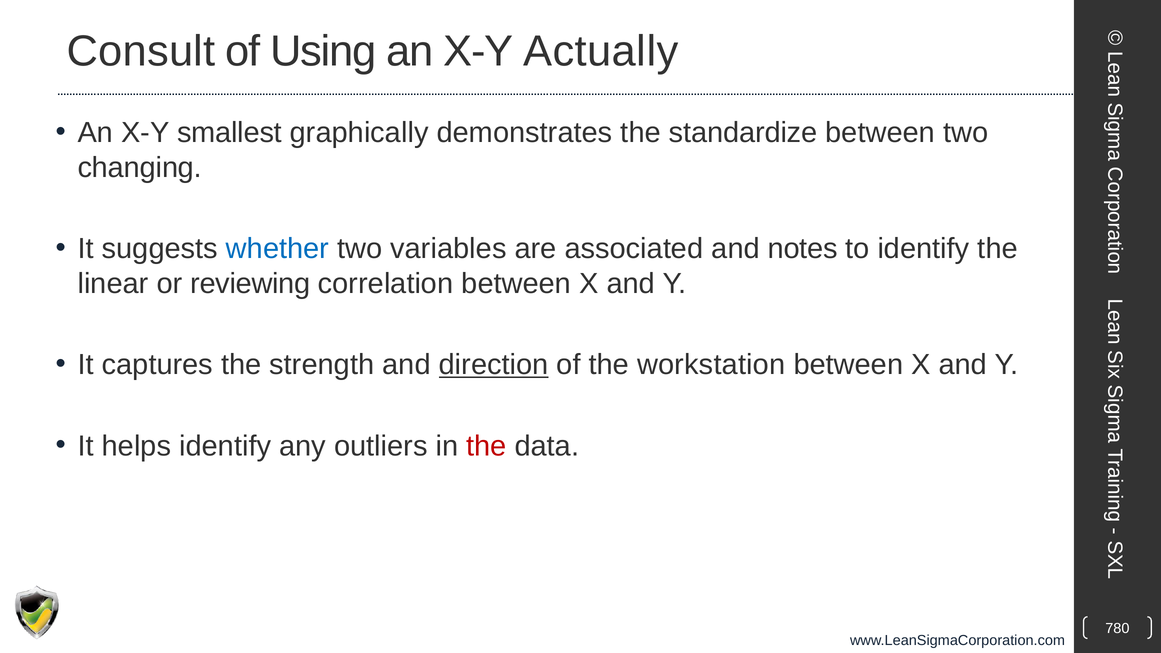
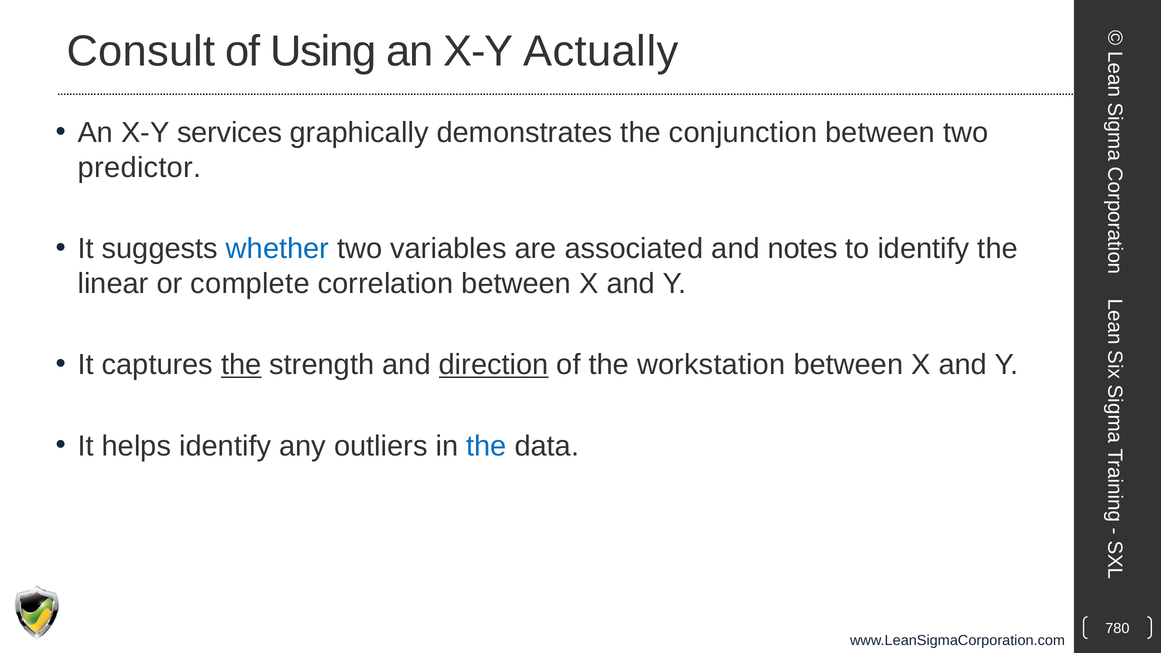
smallest: smallest -> services (230, 133)
standardize: standardize -> conjunction (743, 133)
changing: changing -> predictor (140, 167)
reviewing: reviewing -> complete (250, 284)
the underline: none -> present (241, 365)
the colour: red -> blue (486, 446)
